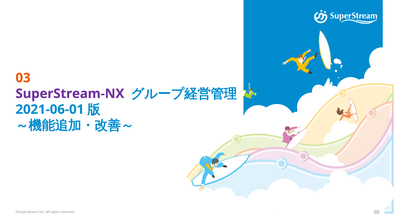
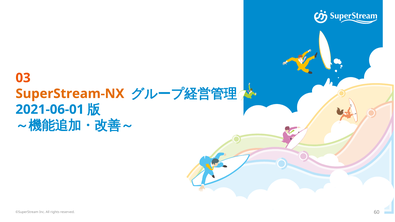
SuperStream-NX colour: purple -> orange (70, 94)
